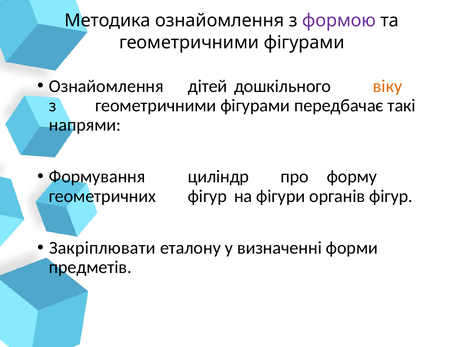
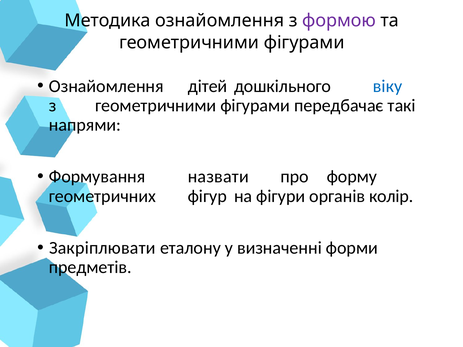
віку colour: orange -> blue (388, 86)
циліндр: циліндр -> назвати (218, 177)
органів фігур: фігур -> колір (391, 196)
